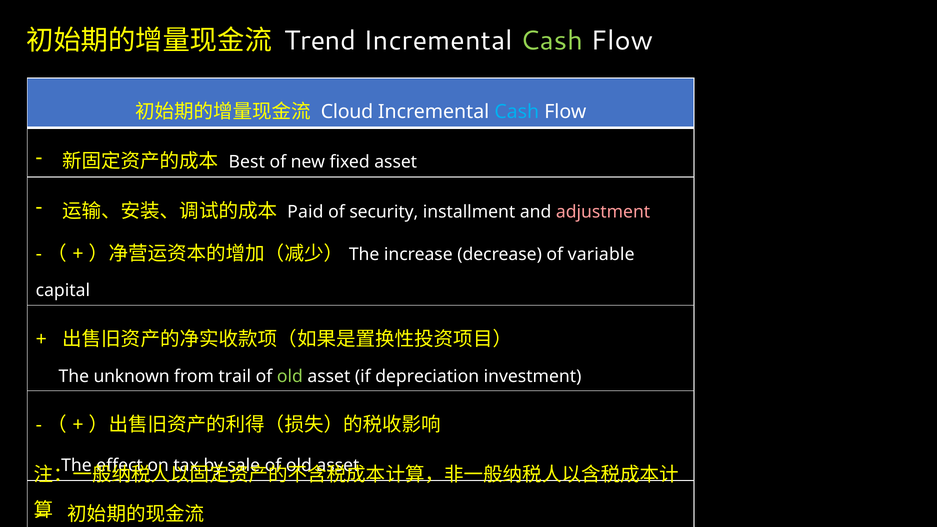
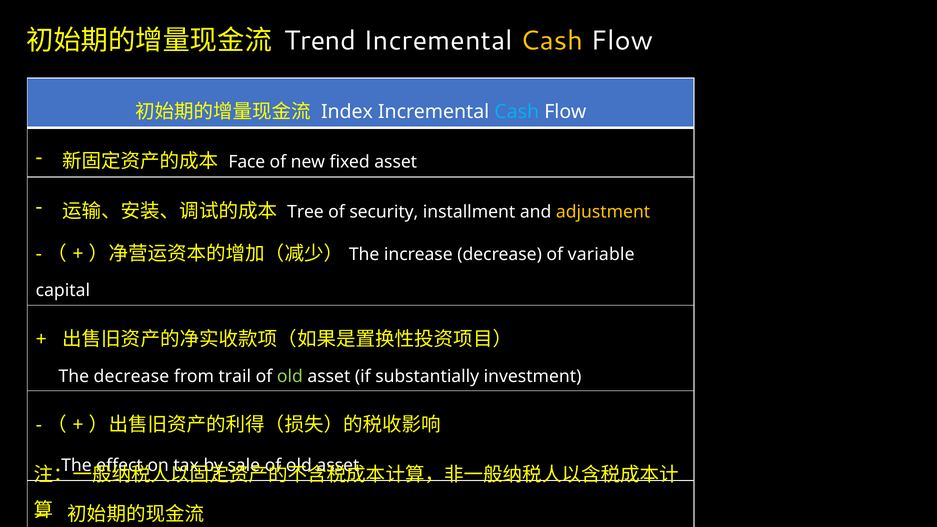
Cash colour: light green -> yellow (552, 41)
Cloud: Cloud -> Index (347, 112)
Best: Best -> Face (247, 162)
Paid: Paid -> Tree (305, 212)
adjustment colour: pink -> yellow (603, 212)
The unknown: unknown -> decrease (131, 376)
depreciation: depreciation -> substantially (427, 376)
